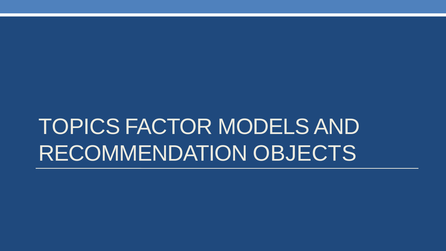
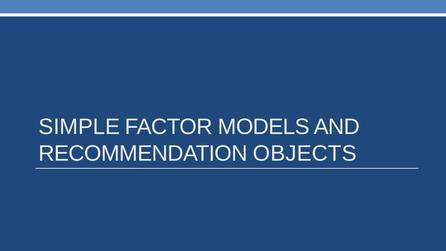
TOPICS: TOPICS -> SIMPLE (79, 127)
